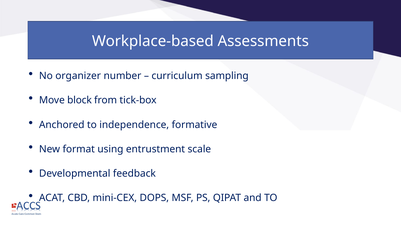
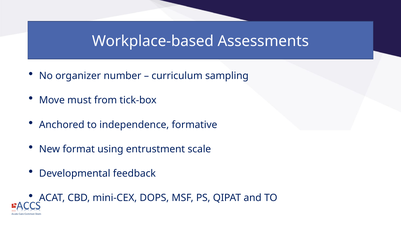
block: block -> must (79, 100)
